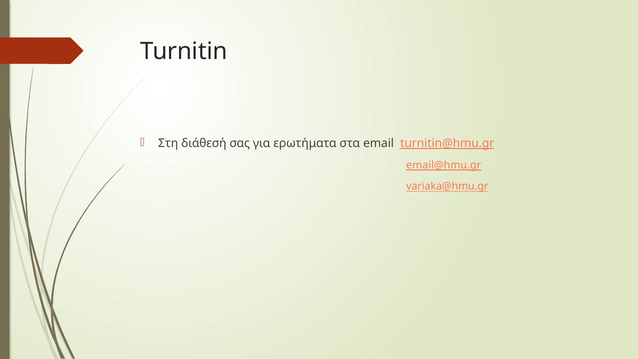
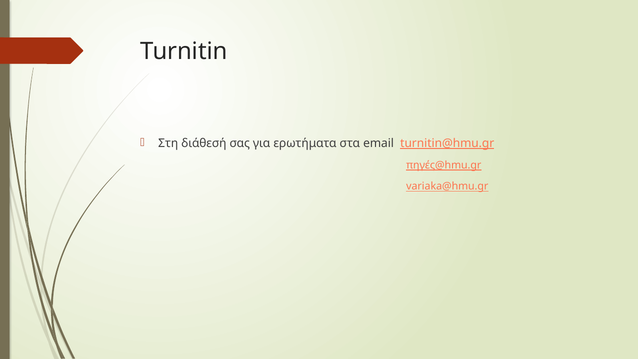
email@hmu.gr: email@hmu.gr -> πηγές@hmu.gr (444, 165)
